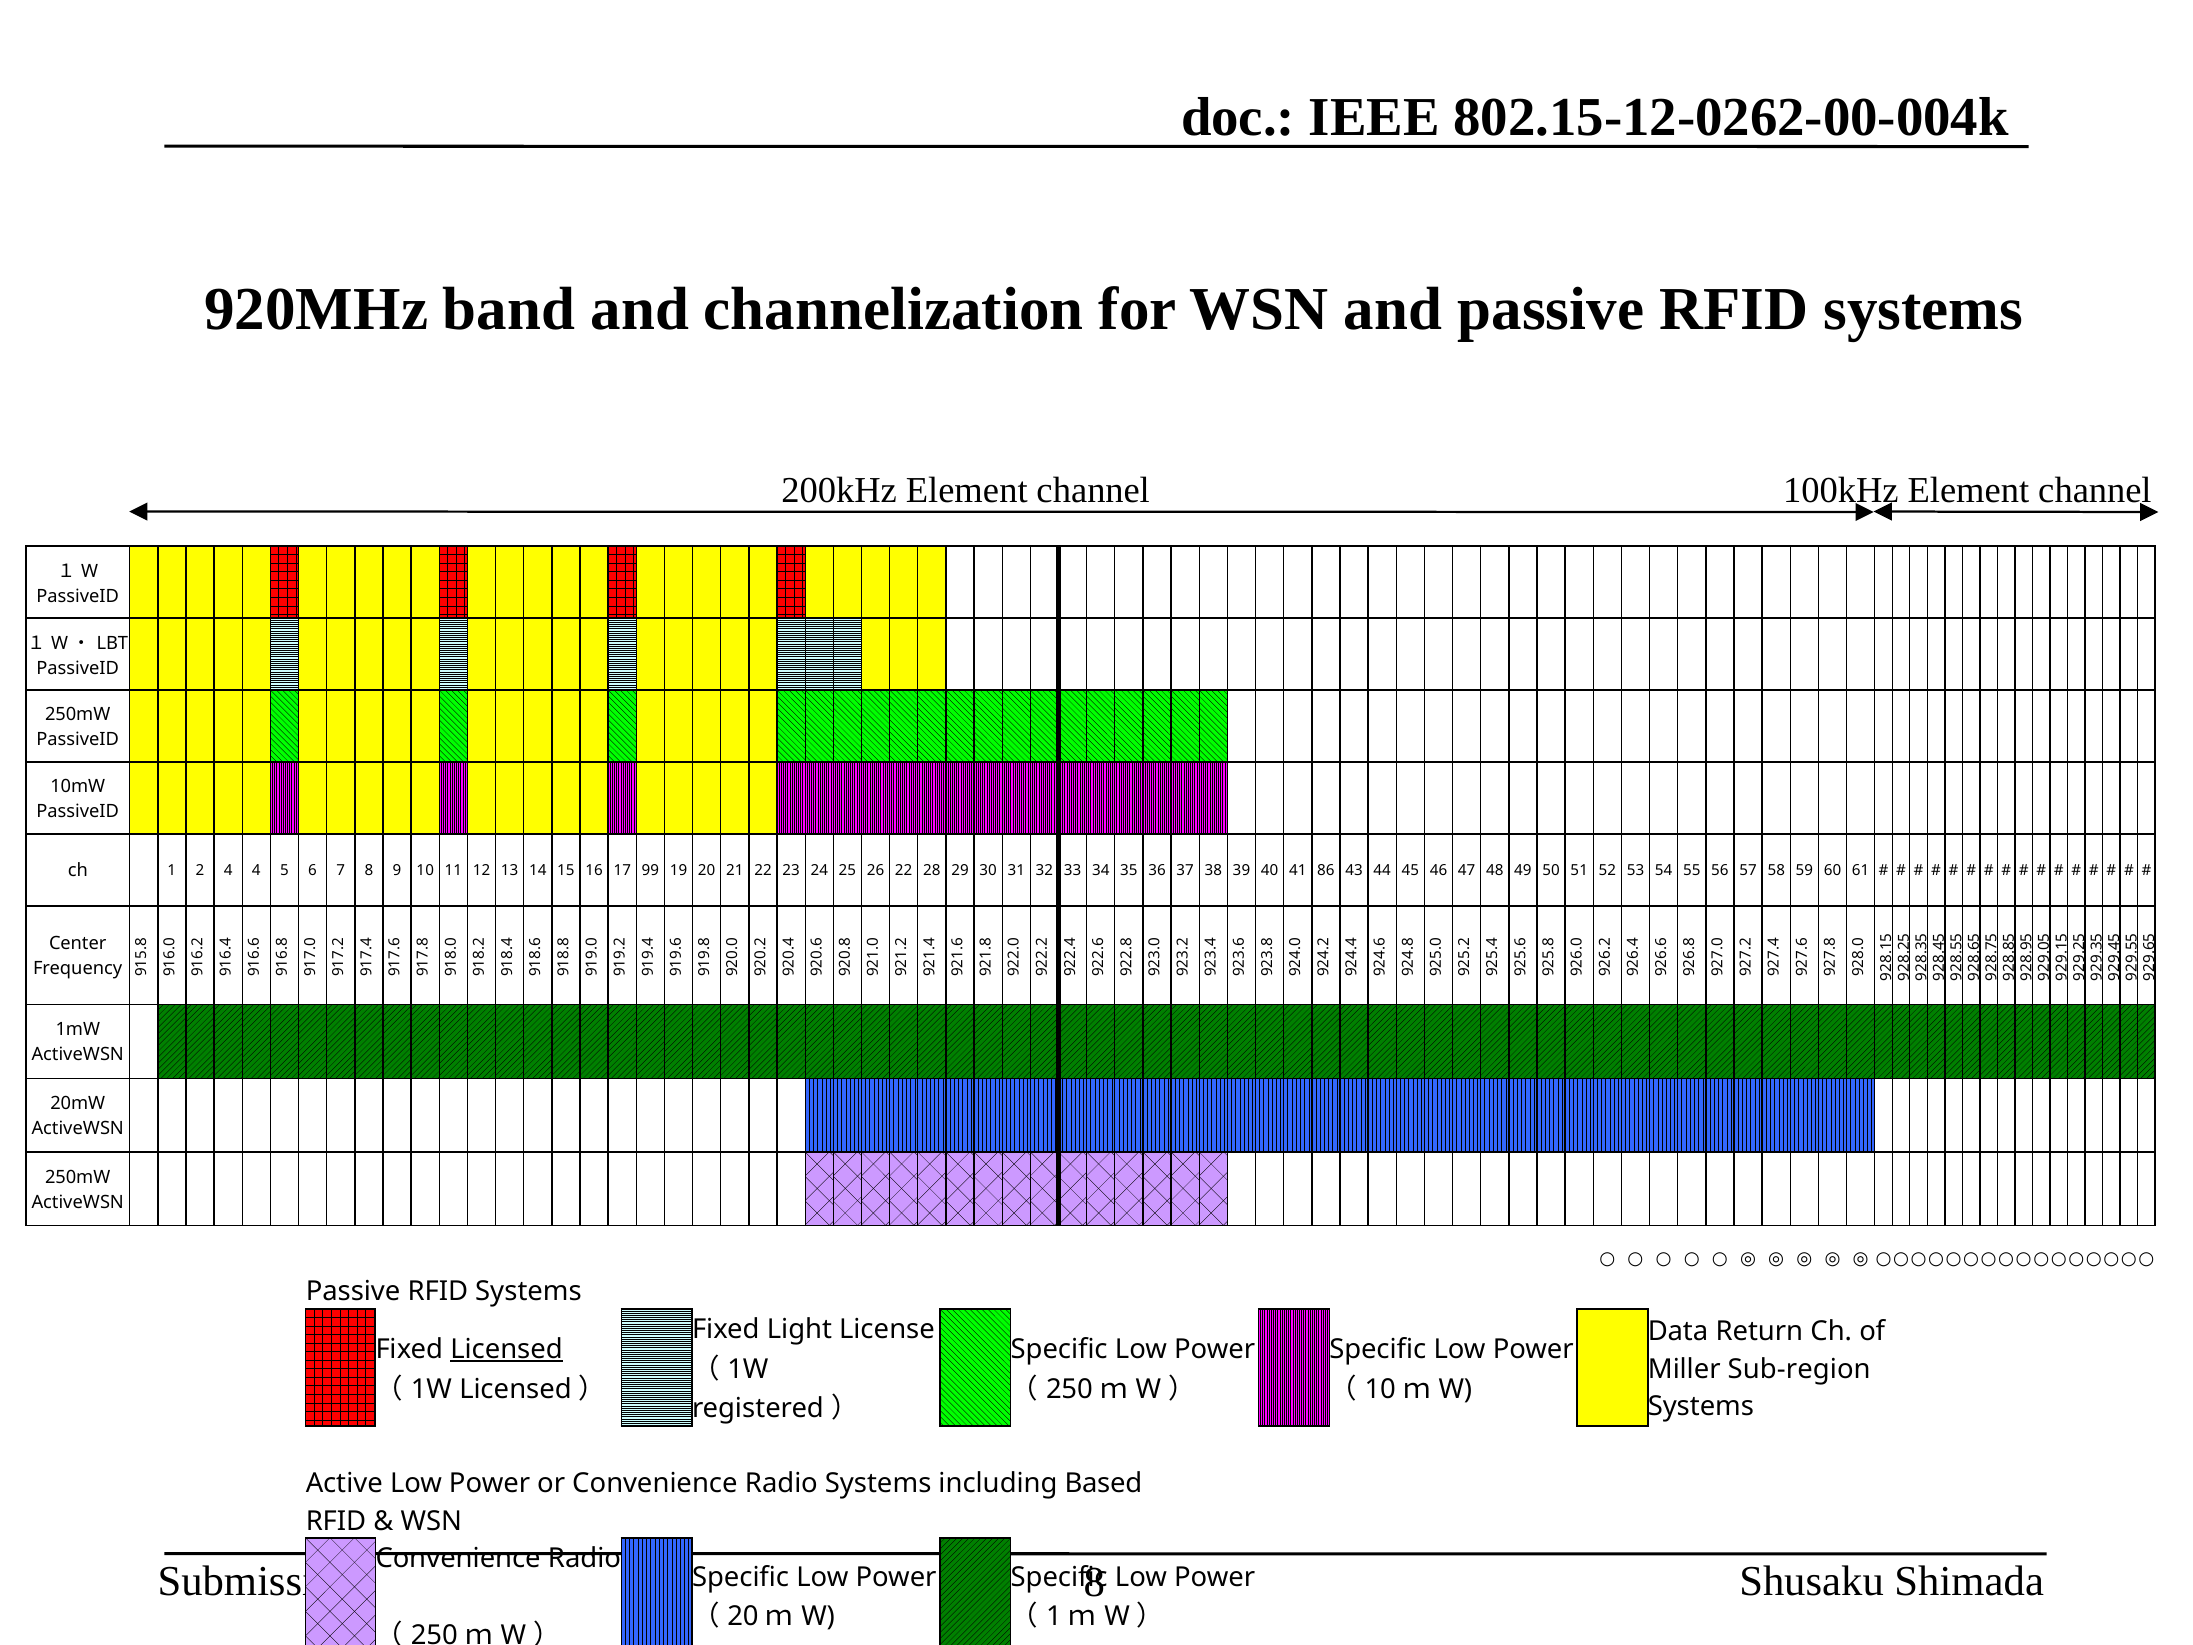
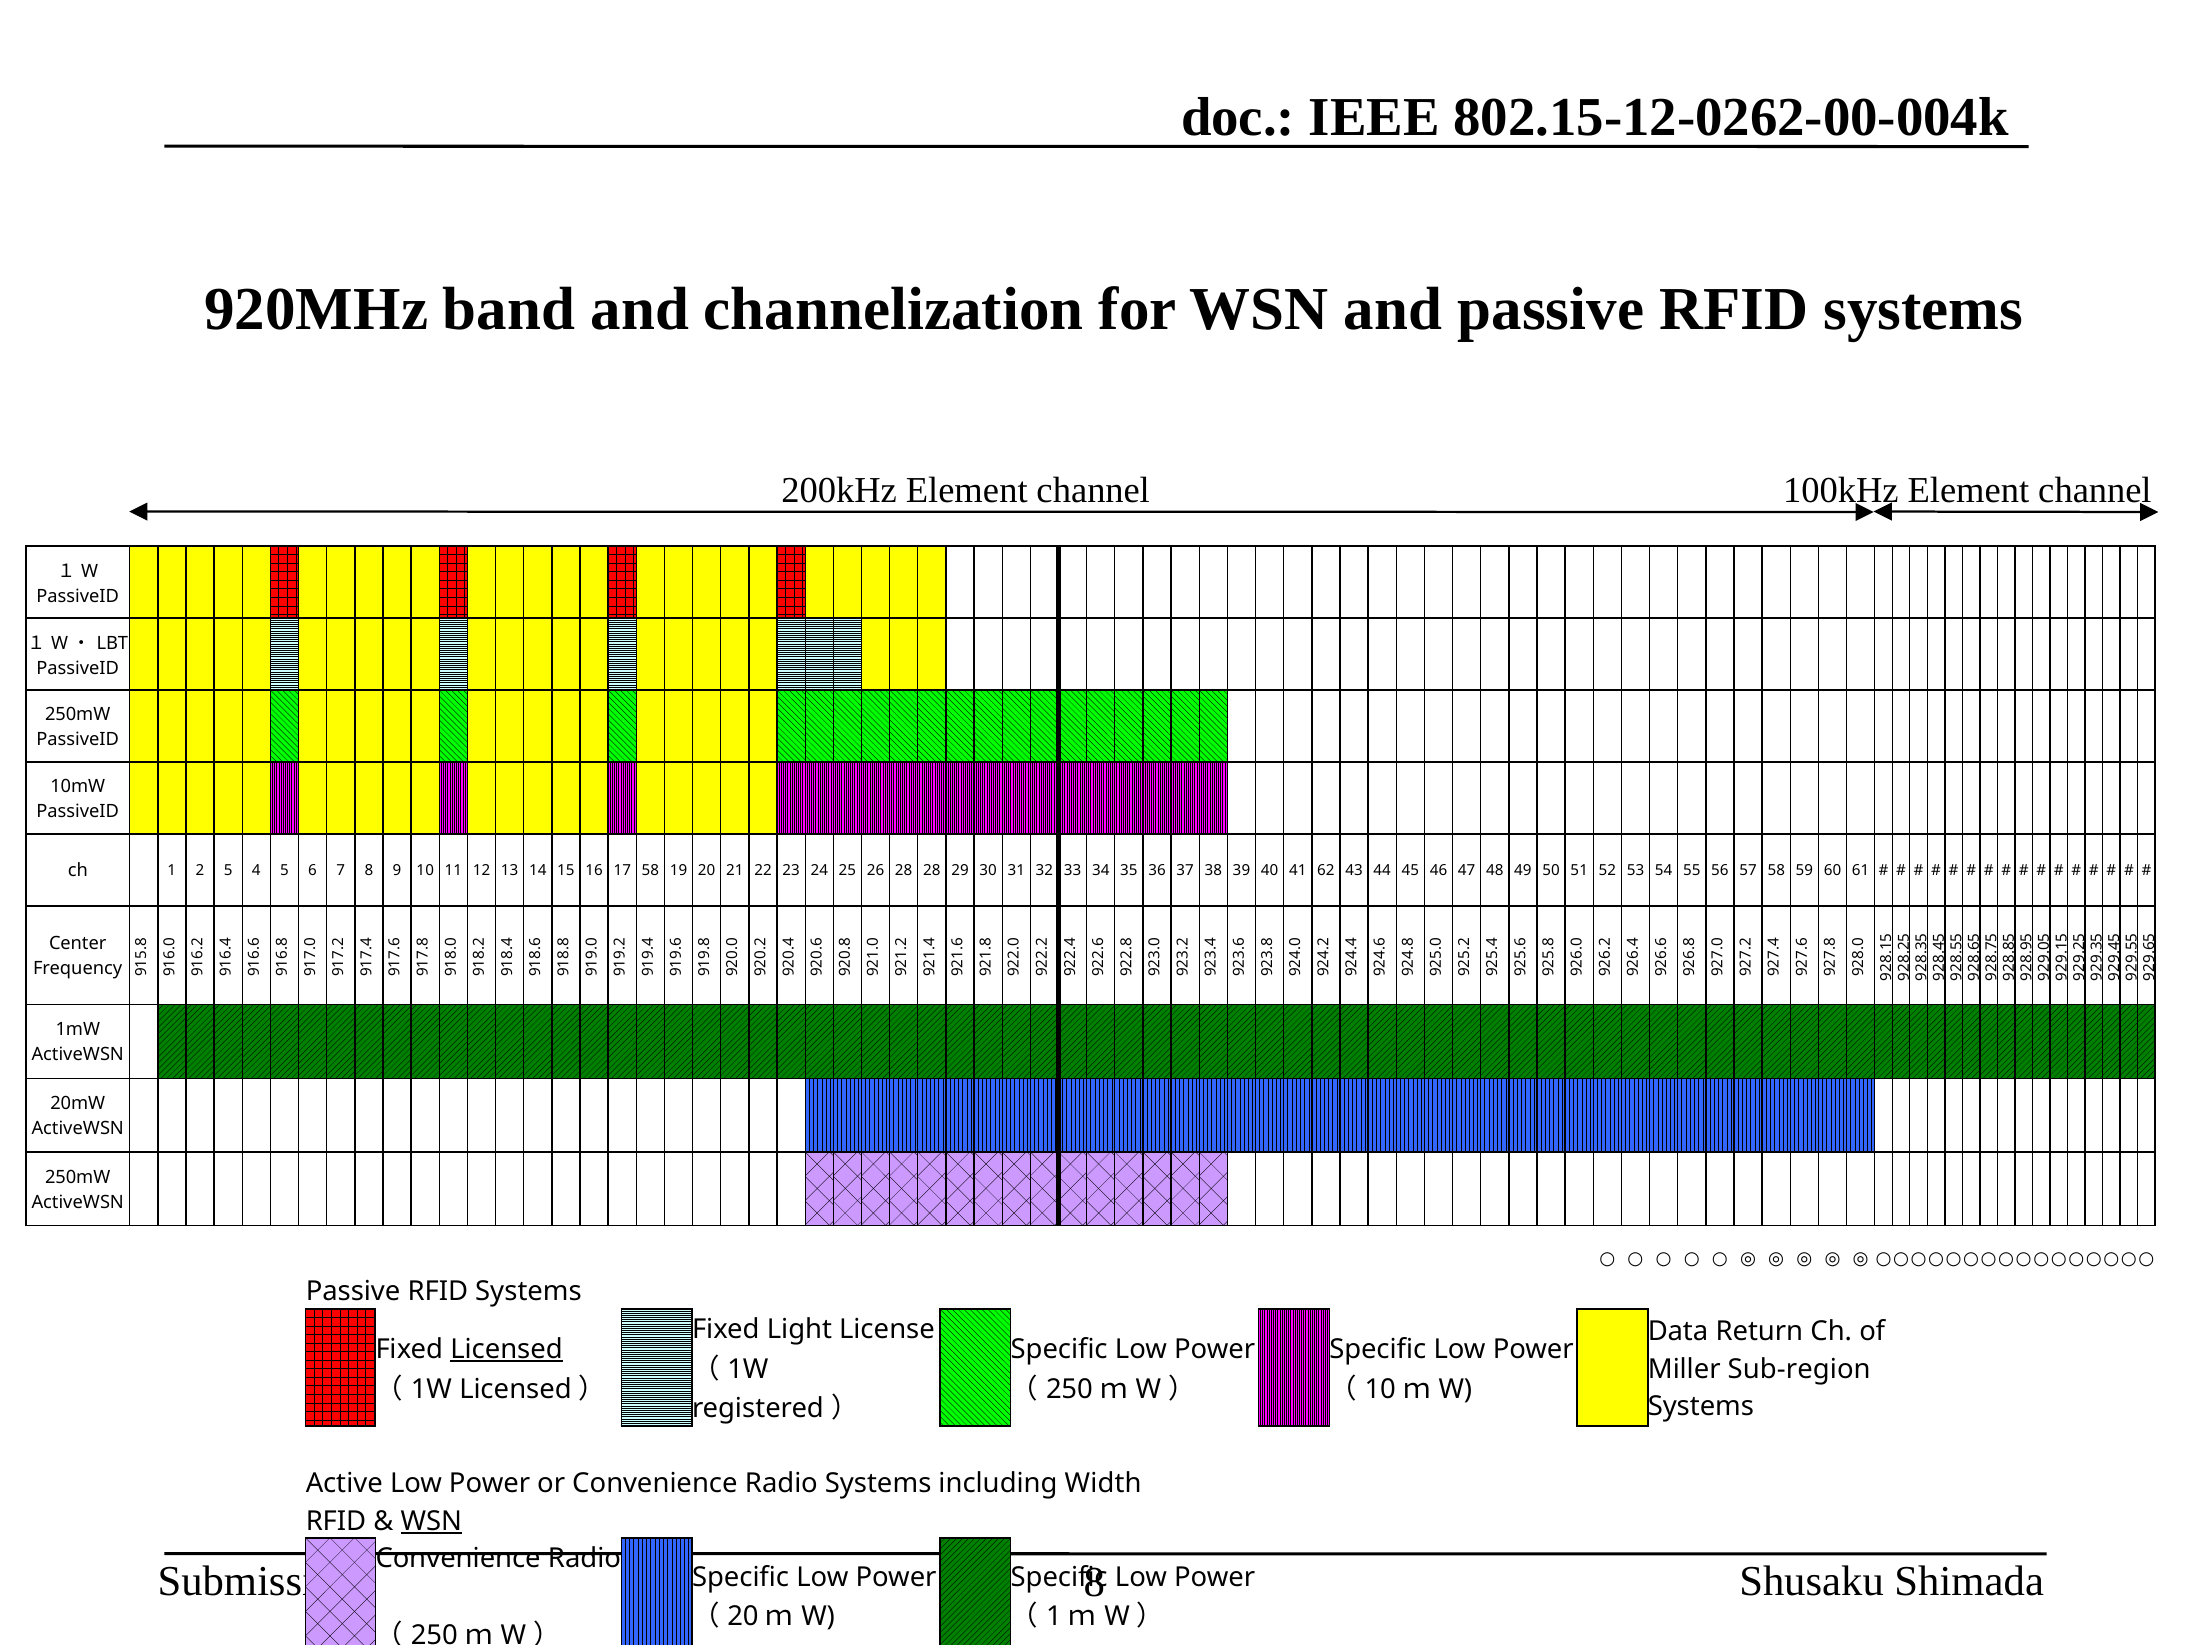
1 2 4: 4 -> 5 (228, 871)
17 99: 99 -> 58 (650, 871)
26 22: 22 -> 28 (904, 871)
86: 86 -> 62 (1326, 871)
Based: Based -> Width (1103, 1483)
WSN underline: none -> present (431, 1521)
